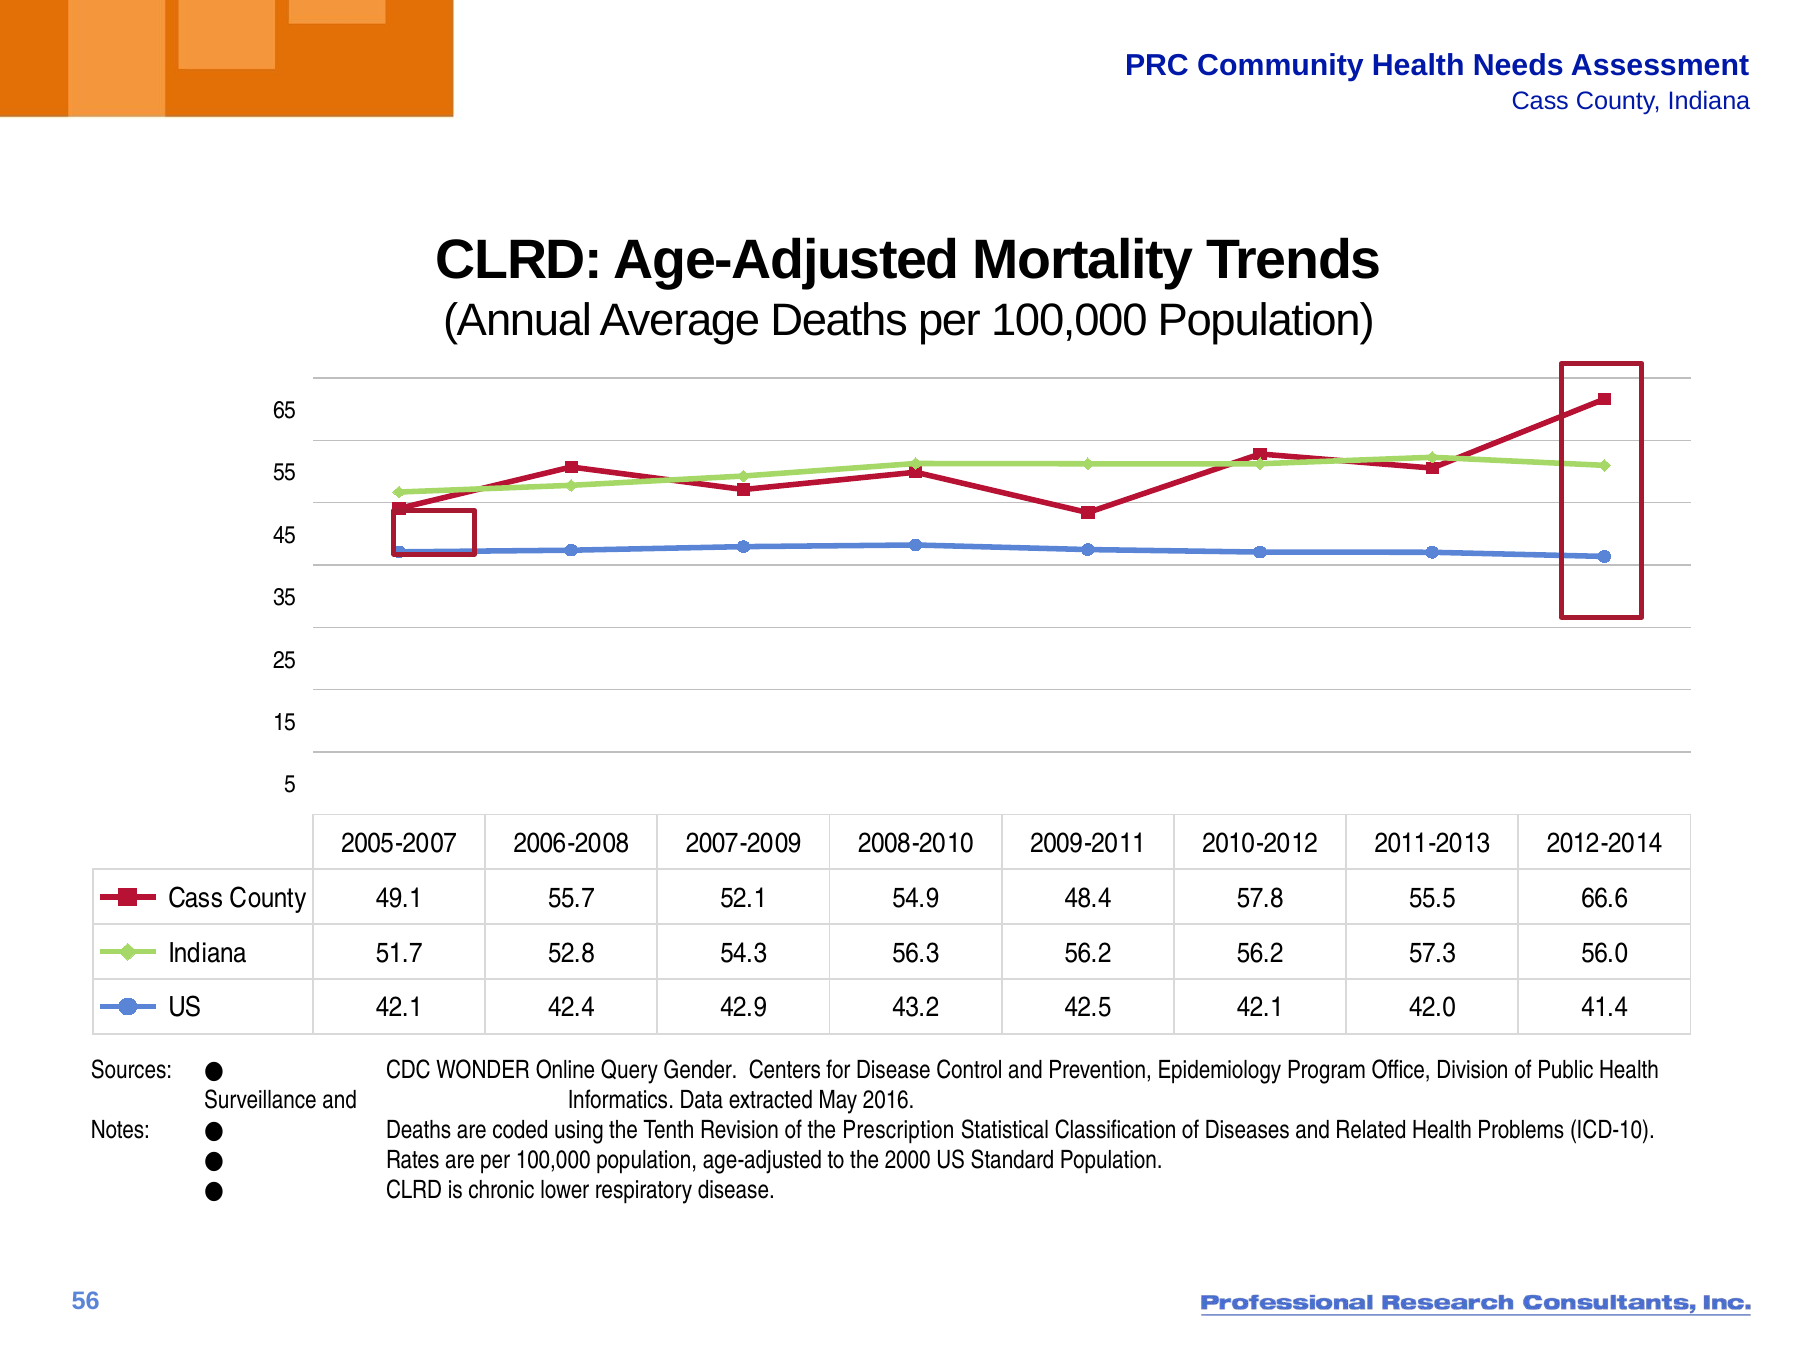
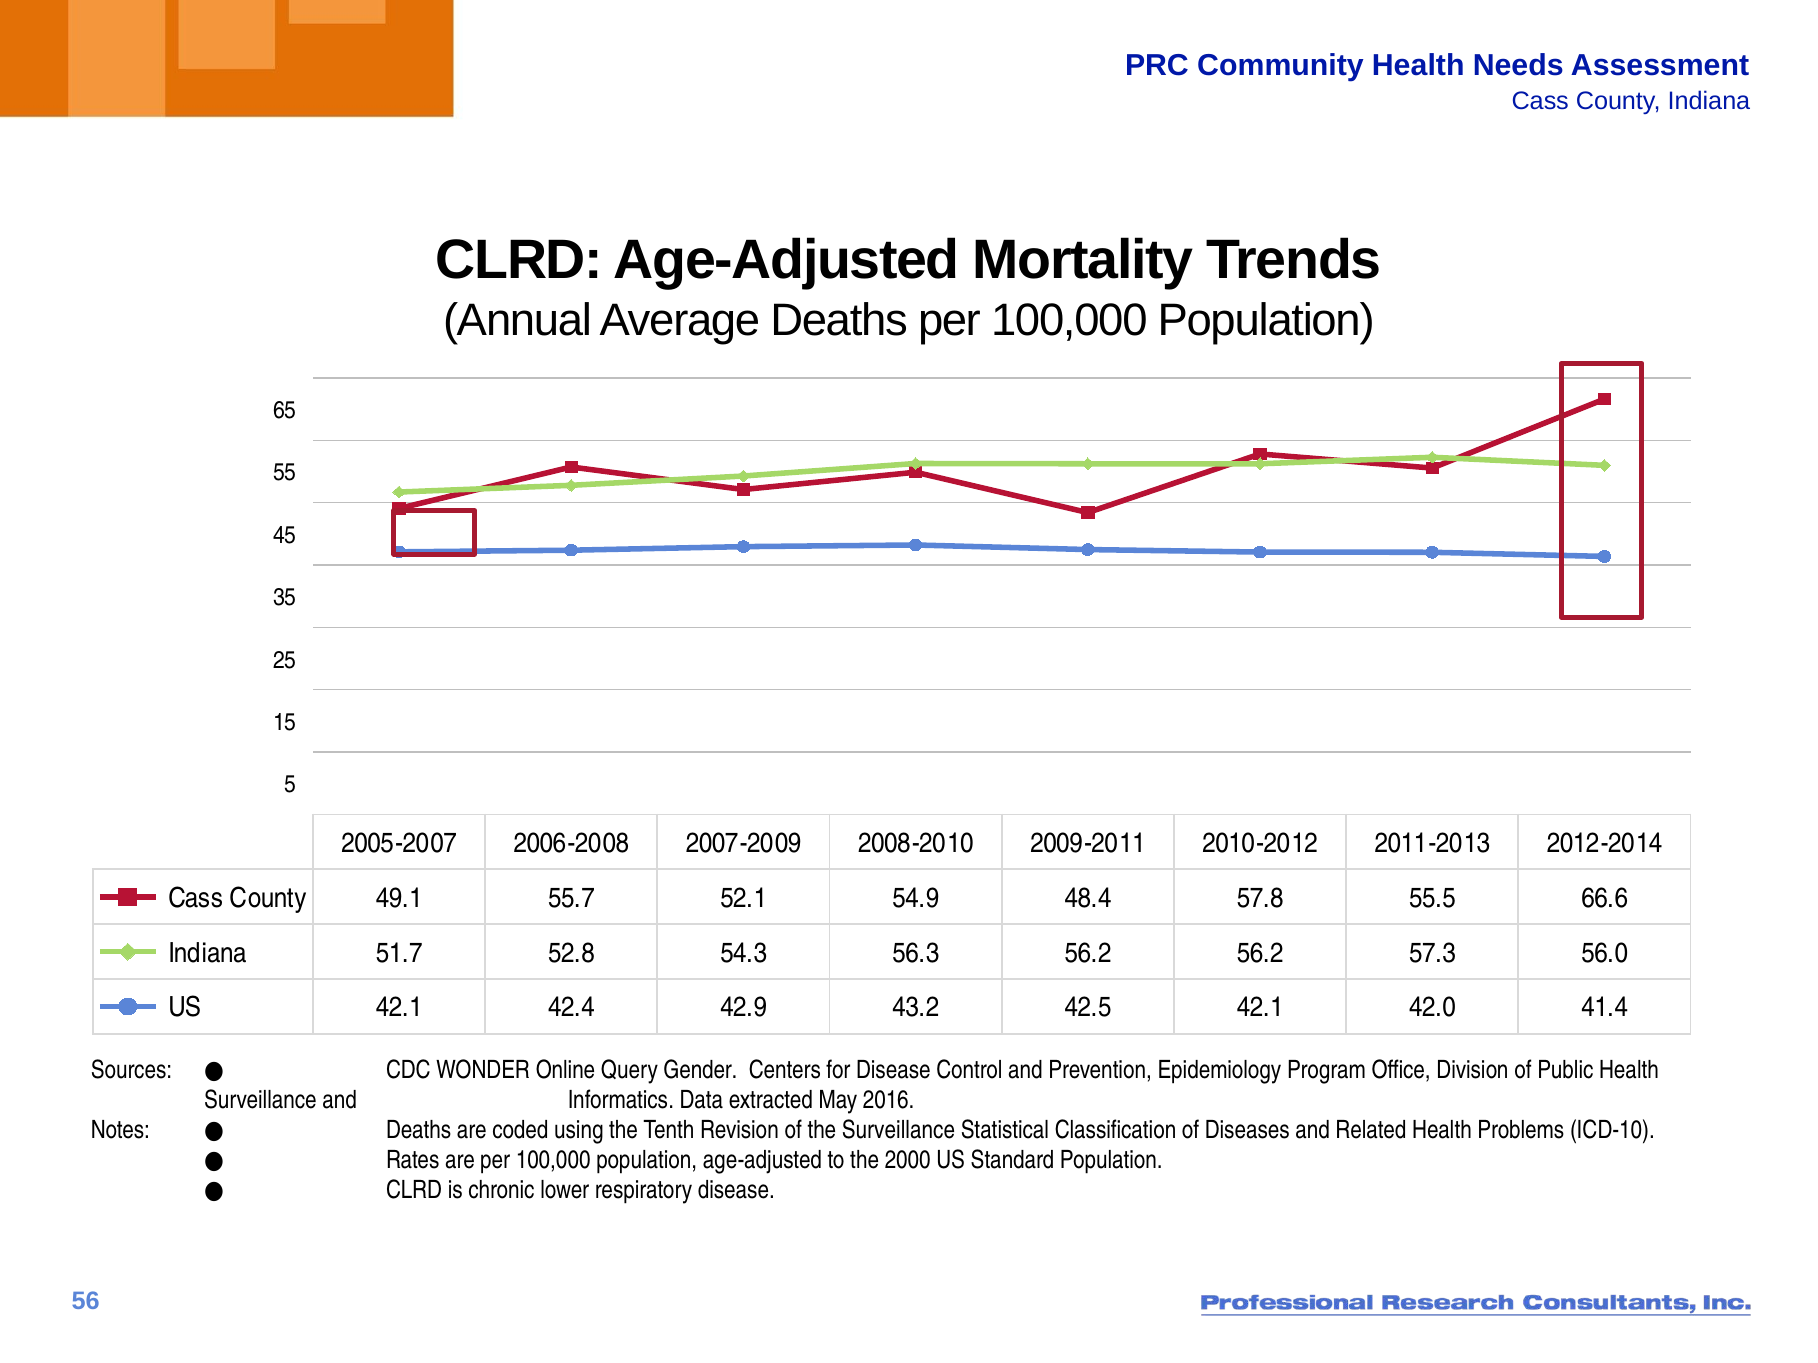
the Prescription: Prescription -> Surveillance (898, 1130)
